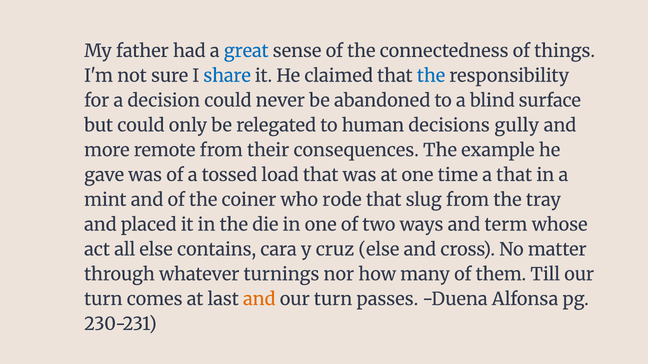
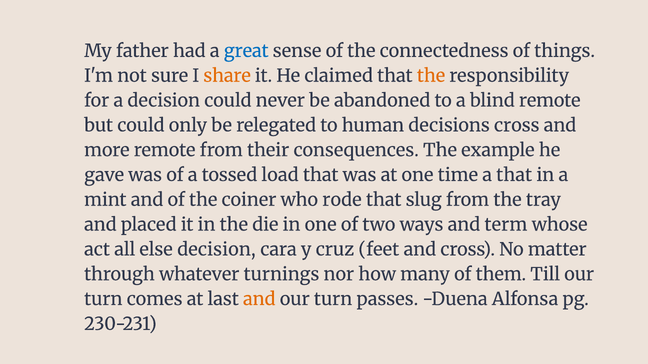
share colour: blue -> orange (227, 76)
the colour: blue -> orange (431, 76)
blind surface: surface -> remote (550, 101)
decisions gully: gully -> cross (517, 126)
else contains: contains -> decision (216, 250)
cruz else: else -> feet (379, 250)
